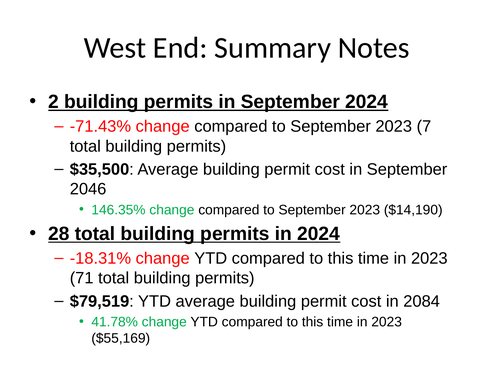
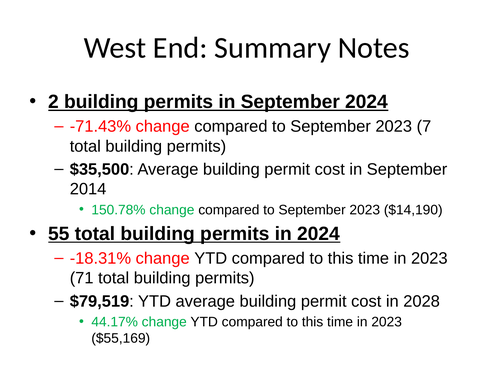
2046: 2046 -> 2014 (88, 189)
146.35%: 146.35% -> 150.78% (118, 210)
28: 28 -> 55 (59, 234)
2084: 2084 -> 2028 (422, 301)
41.78%: 41.78% -> 44.17% (115, 322)
